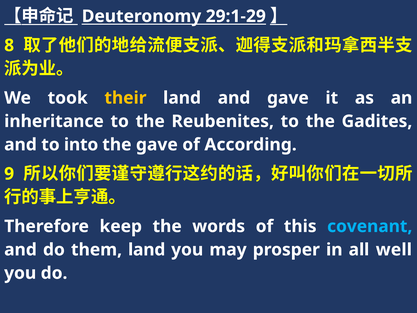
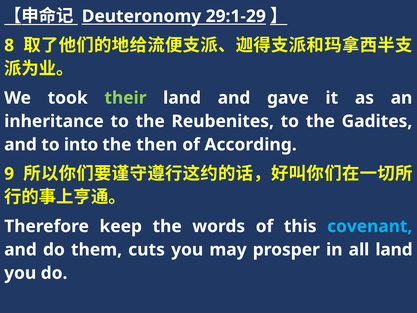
their colour: yellow -> light green (125, 98)
the gave: gave -> then (157, 145)
them land: land -> cuts (147, 250)
all well: well -> land (394, 250)
